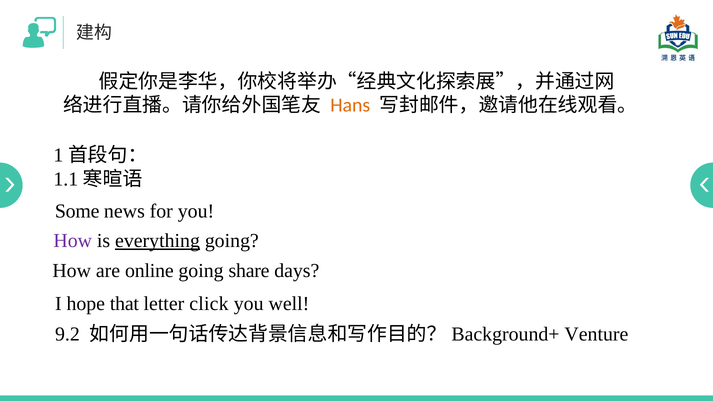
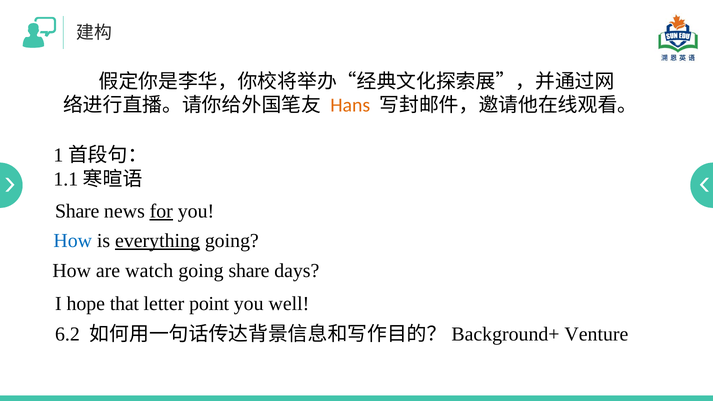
Some: Some -> Share (77, 211)
for underline: none -> present (161, 211)
How colour: purple -> blue (73, 241)
online: online -> watch (149, 271)
click: click -> point (209, 304)
9.2: 9.2 -> 6.2 (67, 334)
